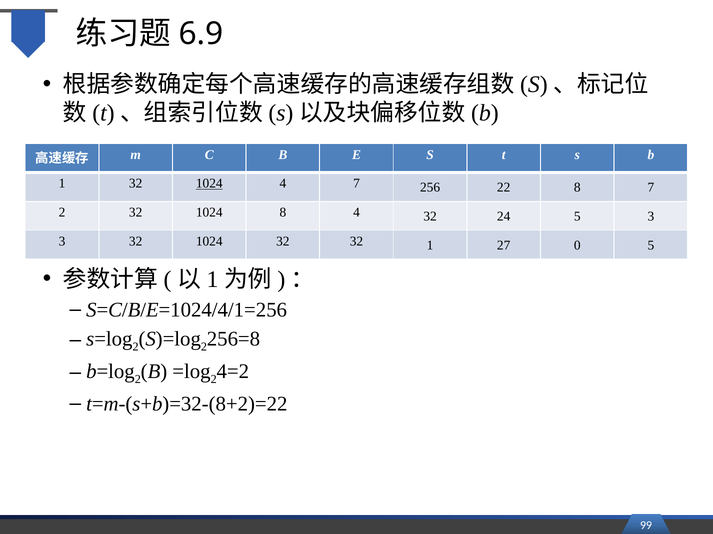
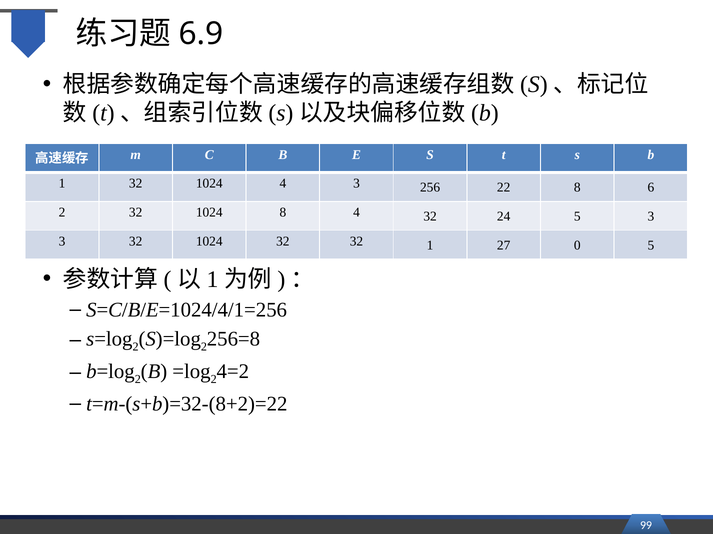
1024 underline: present -> none (209, 184)
4 7: 7 -> 3 (356, 184)
8 7: 7 -> 6 (651, 188)
